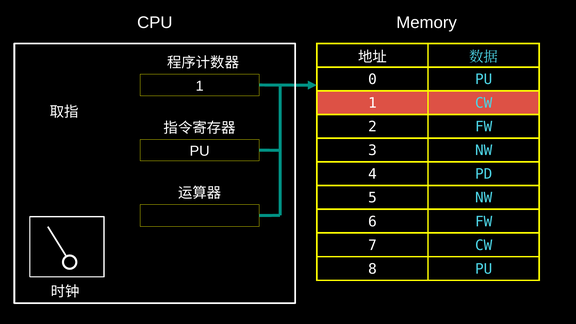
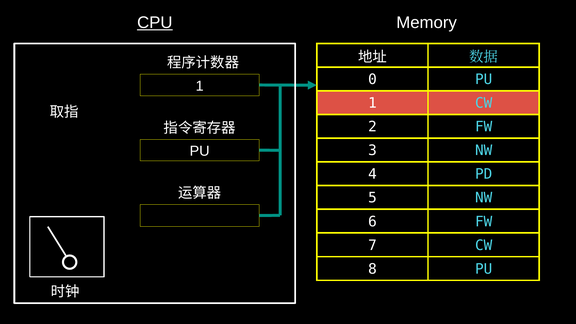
CPU underline: none -> present (155, 23)
